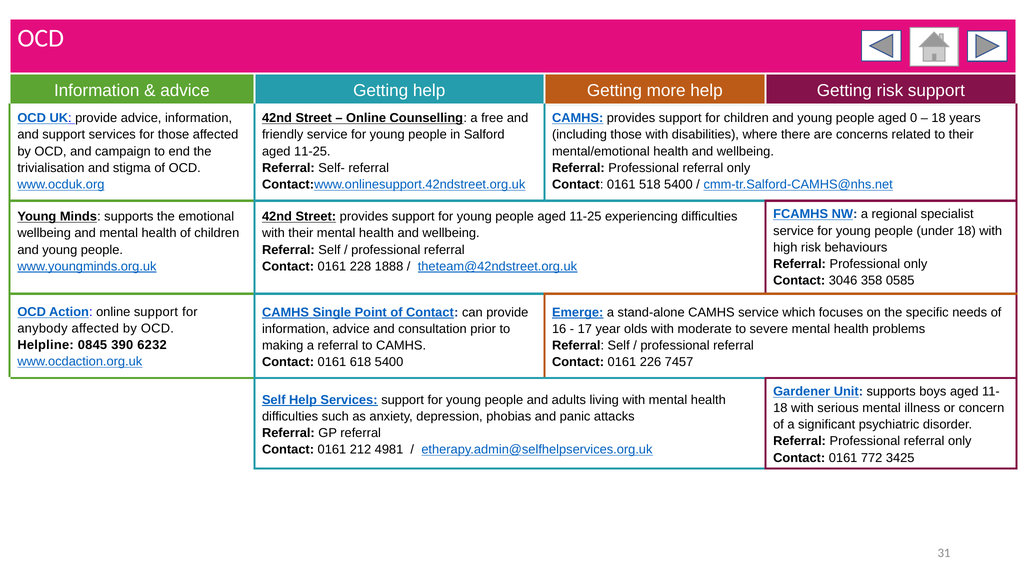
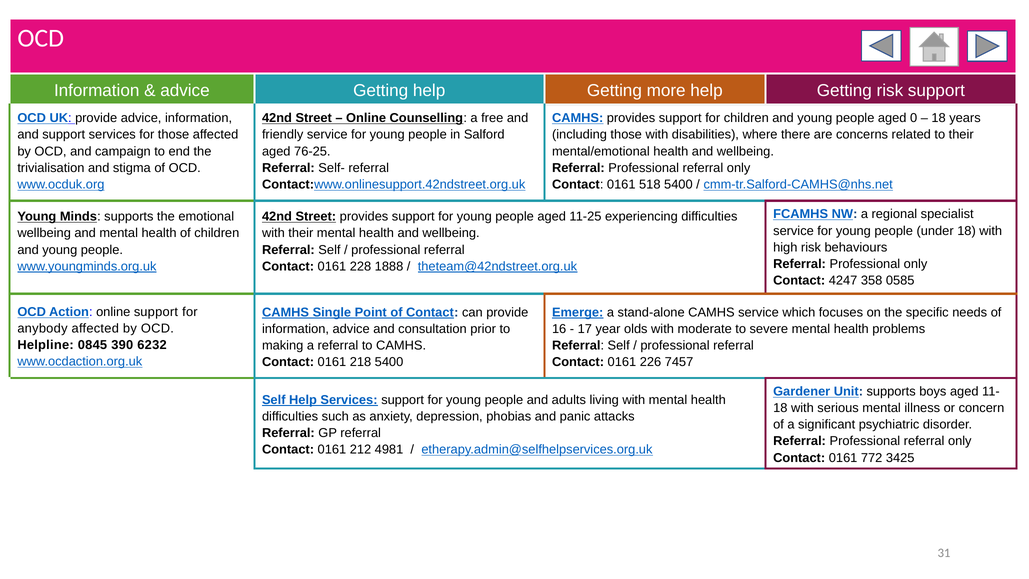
11-25: 11-25 -> 76-25 (312, 151)
3046: 3046 -> 4247 (843, 280)
618: 618 -> 218 (361, 362)
